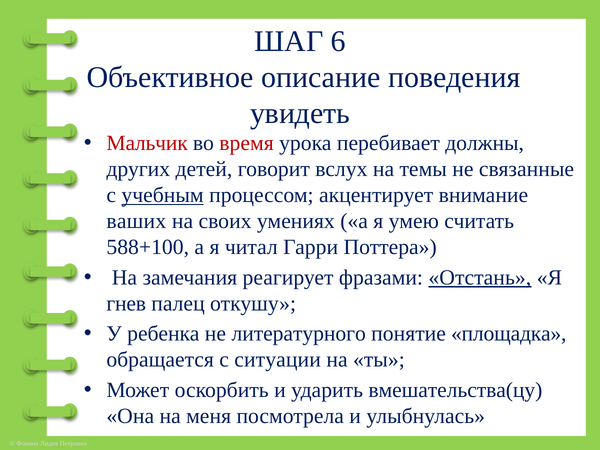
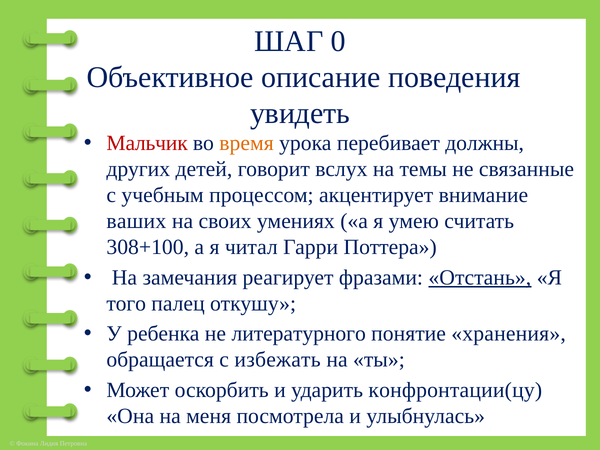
6: 6 -> 0 (338, 41)
время colour: red -> orange (247, 143)
учебным underline: present -> none (163, 195)
588+100: 588+100 -> 308+100 (148, 247)
гнев: гнев -> того (126, 304)
площадка: площадка -> хранения (509, 334)
ситуации: ситуации -> избежать (278, 360)
вмешательства(цу: вмешательства(цу -> конфронтации(цу (455, 390)
